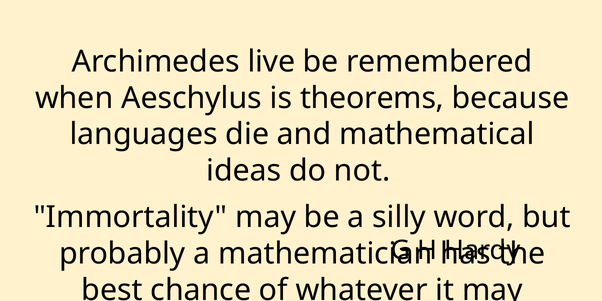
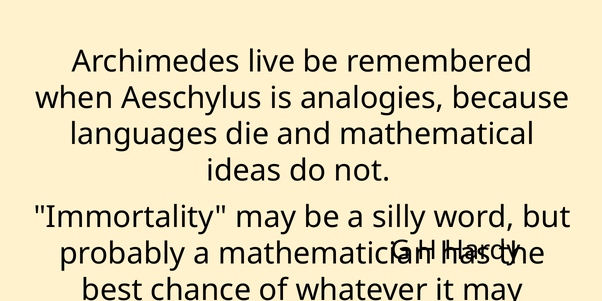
theorems: theorems -> analogies (372, 98)
